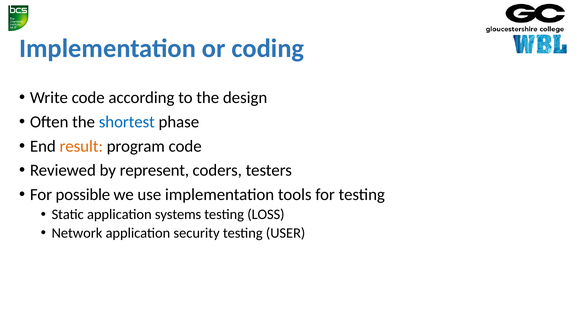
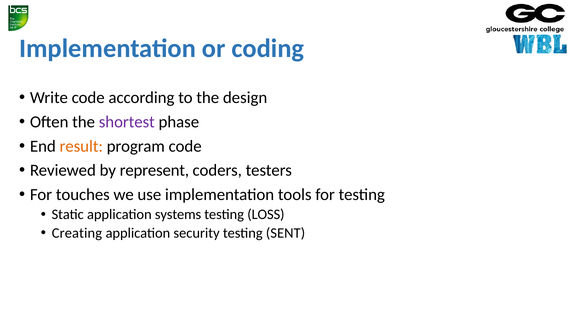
shortest colour: blue -> purple (127, 122)
possible: possible -> touches (83, 194)
Network: Network -> Creating (77, 233)
USER: USER -> SENT (286, 233)
